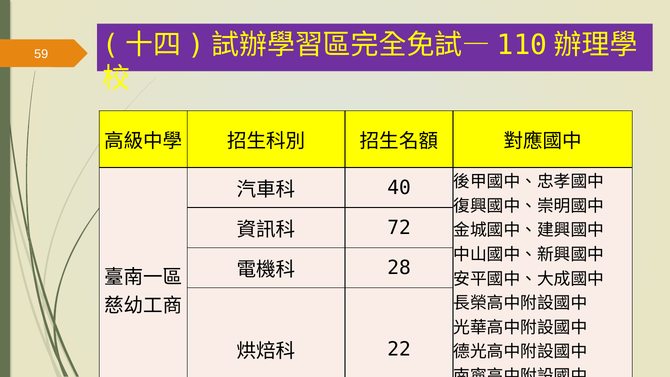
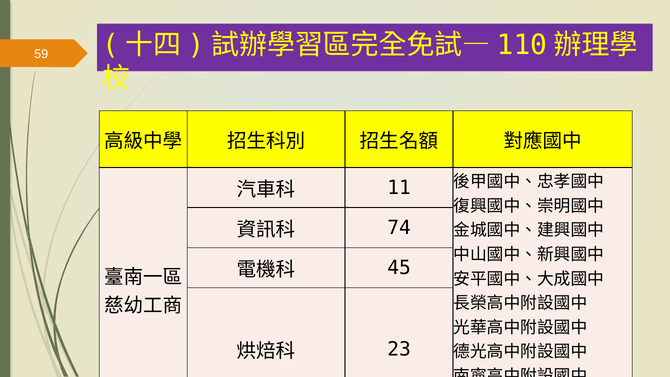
40: 40 -> 11 (399, 188)
72: 72 -> 74 (399, 228)
28: 28 -> 45 (399, 268)
22: 22 -> 23 (399, 349)
